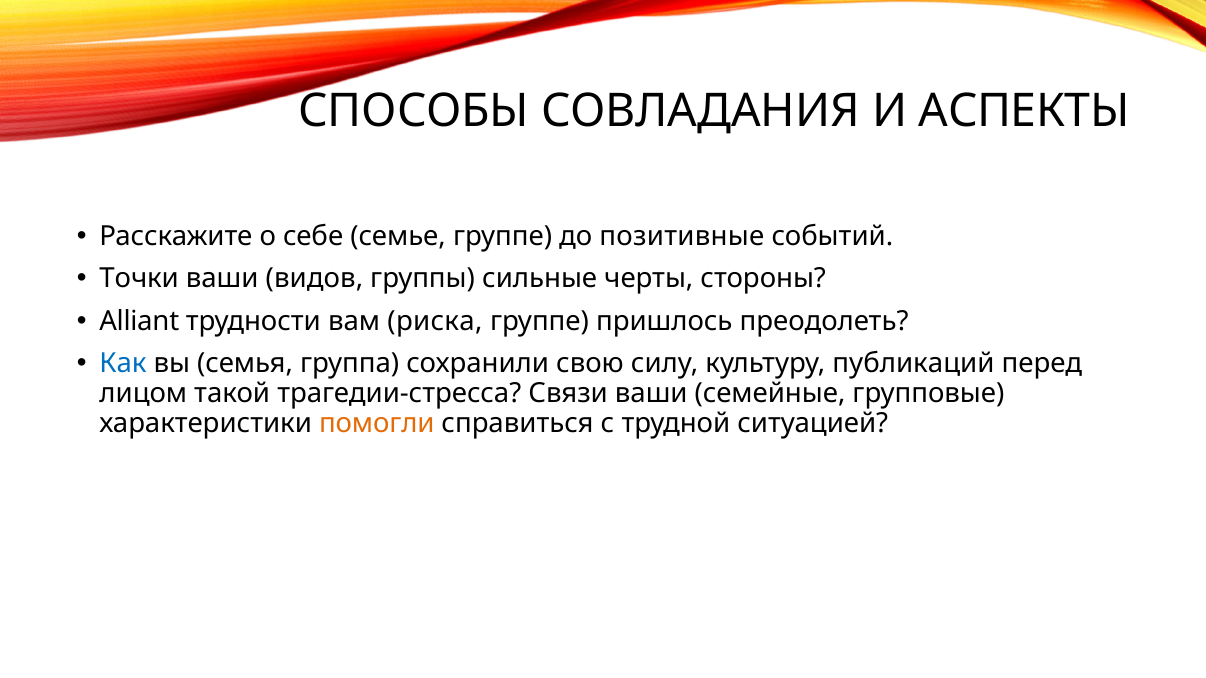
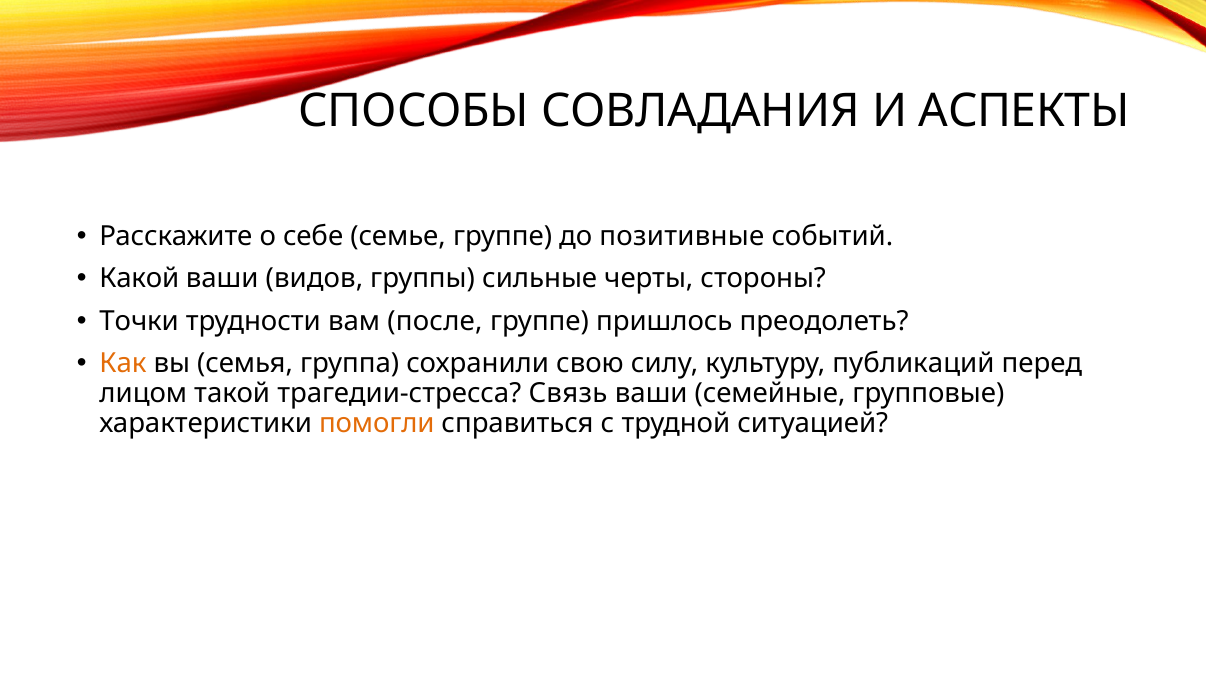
Точки: Точки -> Какой (139, 279)
Alliant: Alliant -> Точки (139, 321)
риска: риска -> после (435, 321)
Как colour: blue -> orange (123, 364)
Связи: Связи -> Связь (568, 393)
